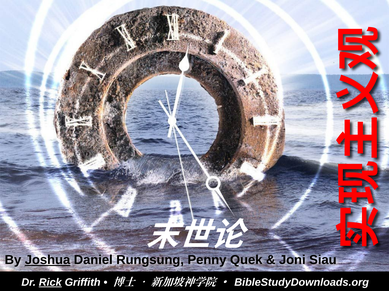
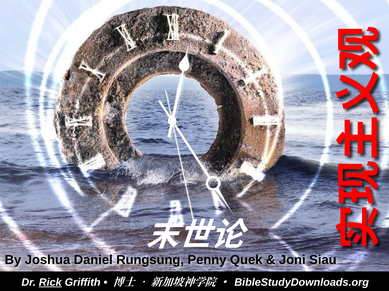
Joshua underline: present -> none (48, 261)
